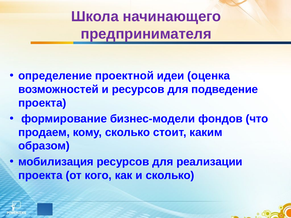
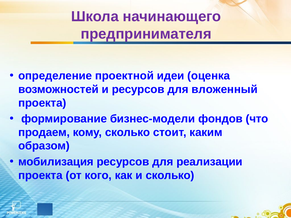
подведение: подведение -> вложенный (225, 89)
